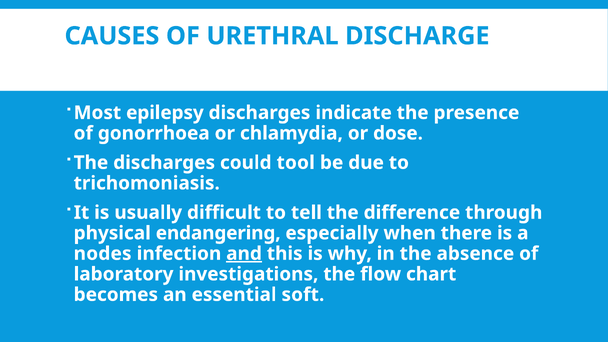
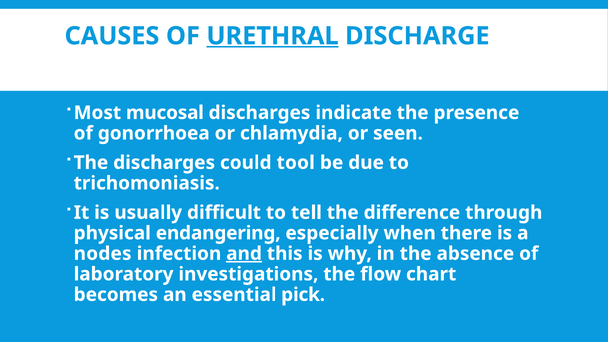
URETHRAL underline: none -> present (272, 36)
epilepsy: epilepsy -> mucosal (165, 113)
dose: dose -> seen (398, 133)
soft: soft -> pick (303, 295)
